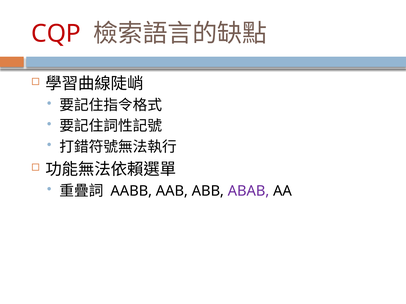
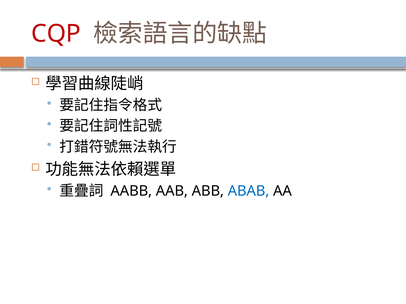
ABAB colour: purple -> blue (249, 191)
